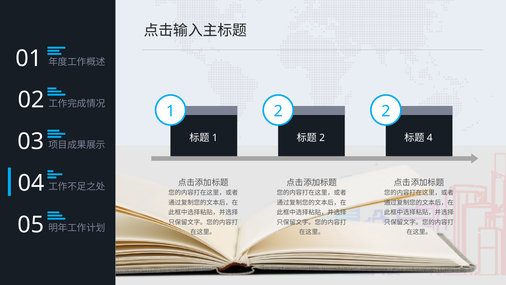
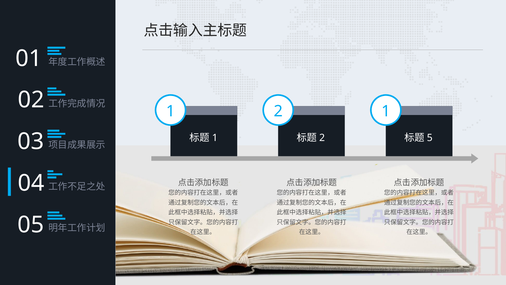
1 2: 2 -> 1 (386, 111)
4: 4 -> 5 (430, 138)
